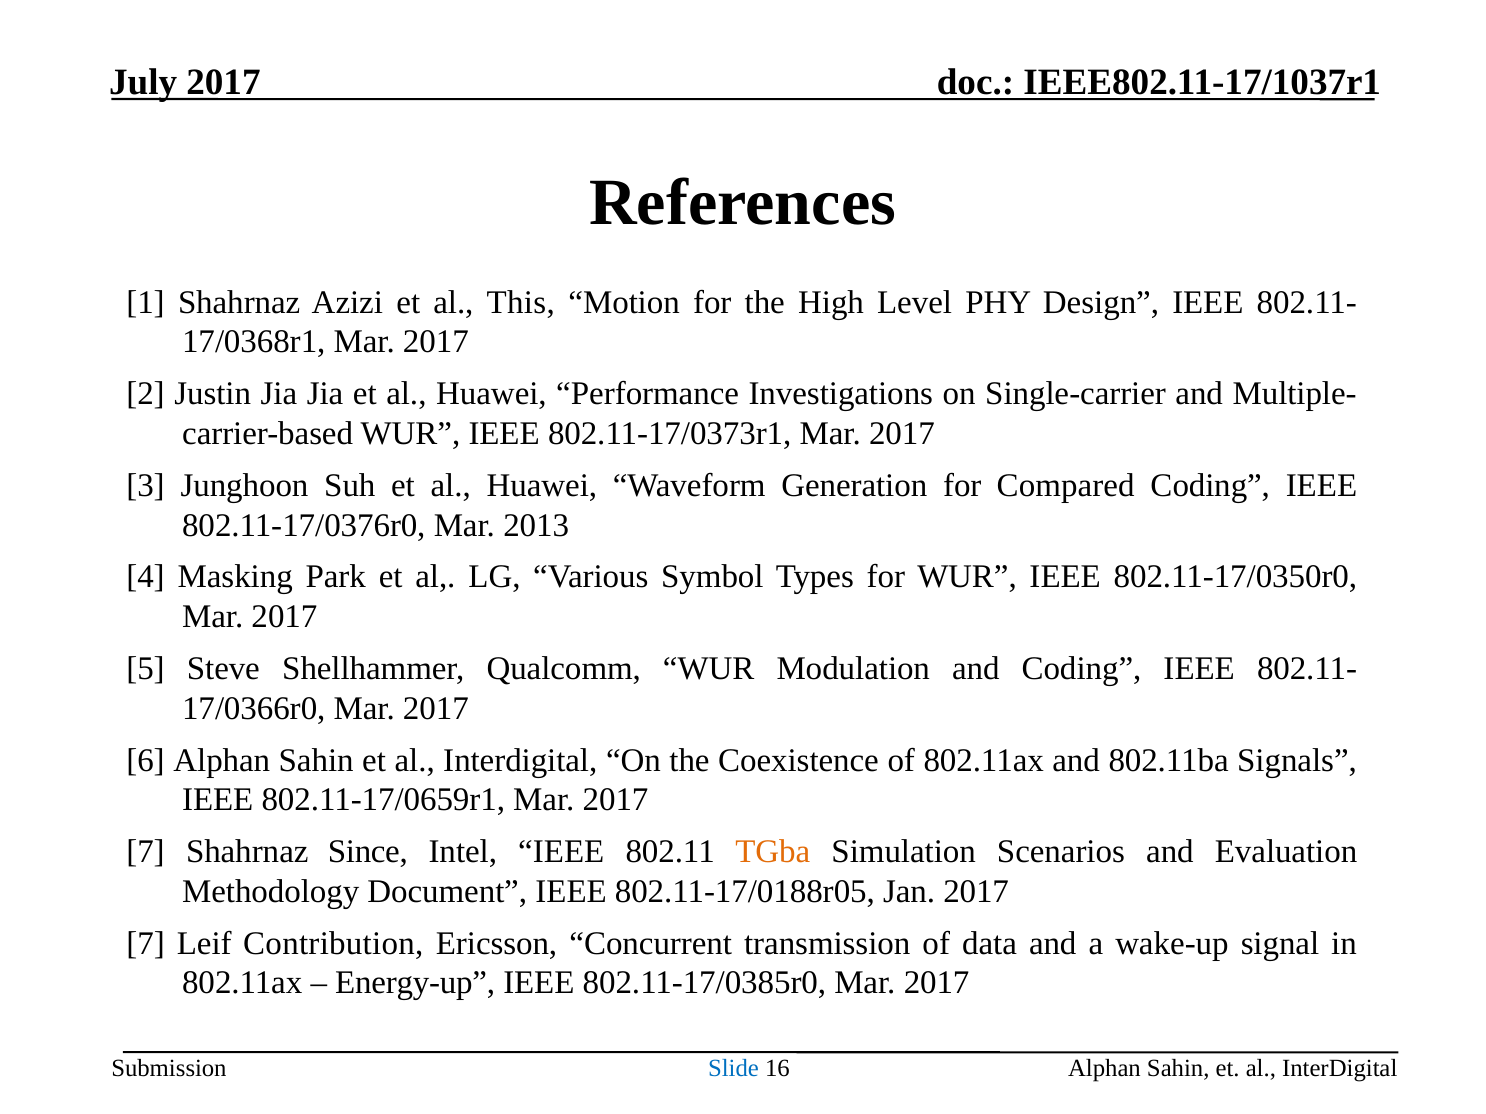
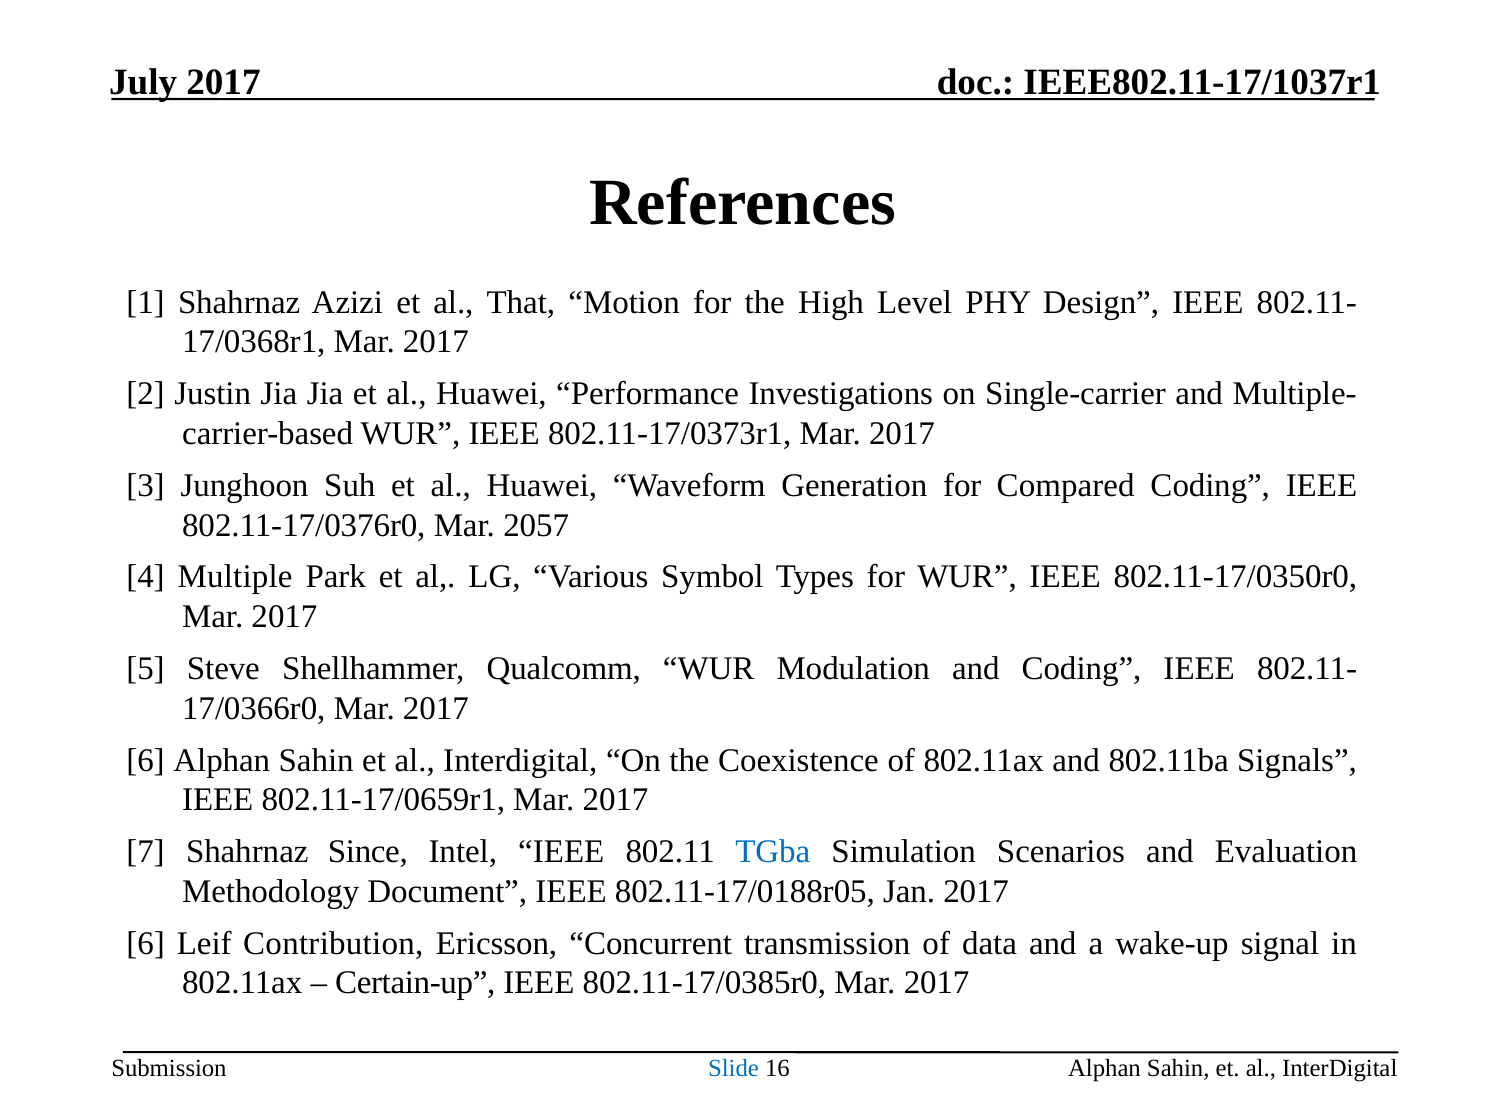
This: This -> That (521, 303)
2013: 2013 -> 2057 (536, 525)
Masking: Masking -> Multiple (235, 577)
TGba colour: orange -> blue (773, 852)
7: 7 -> 6 (146, 944)
Energy-up: Energy-up -> Certain-up (415, 983)
